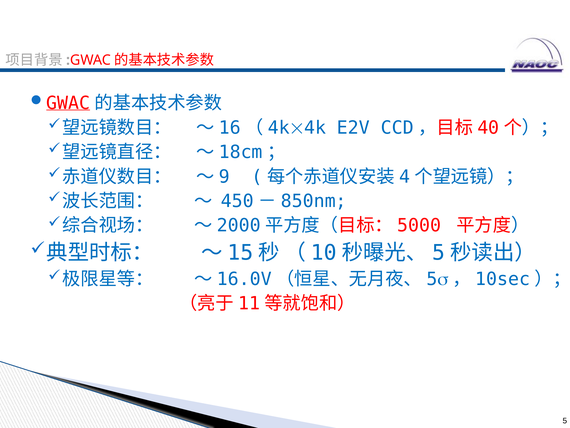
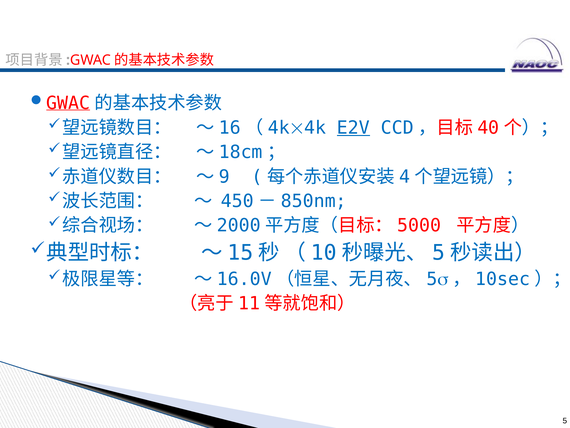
E2V underline: none -> present (353, 128)
